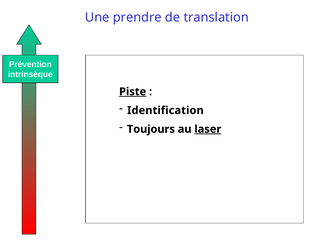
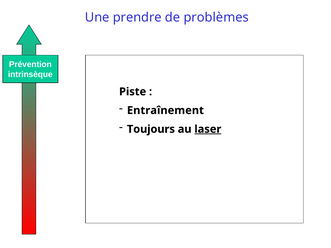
translation: translation -> problèmes (216, 17)
Piste underline: present -> none (133, 92)
Identification: Identification -> Entraînement (165, 111)
